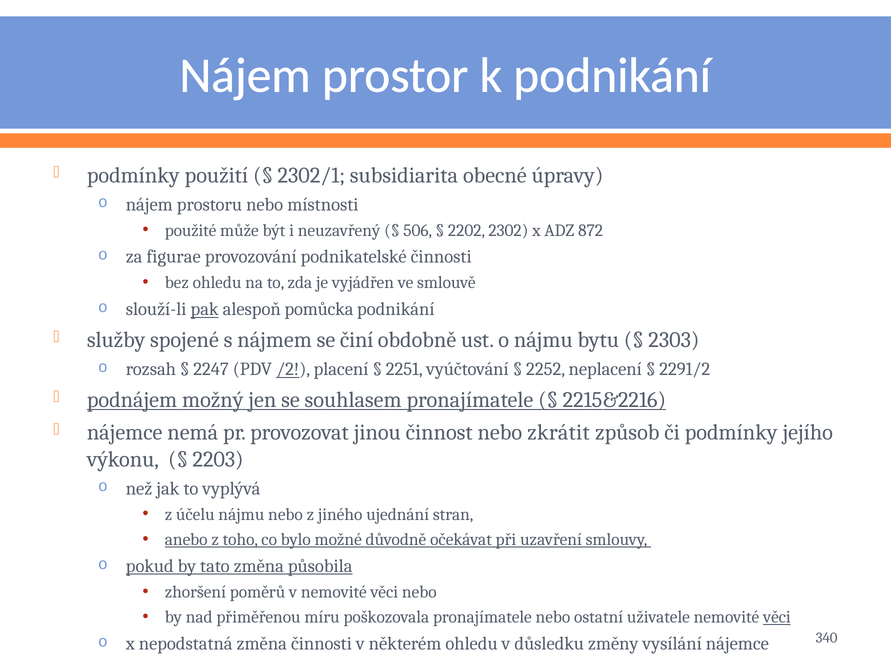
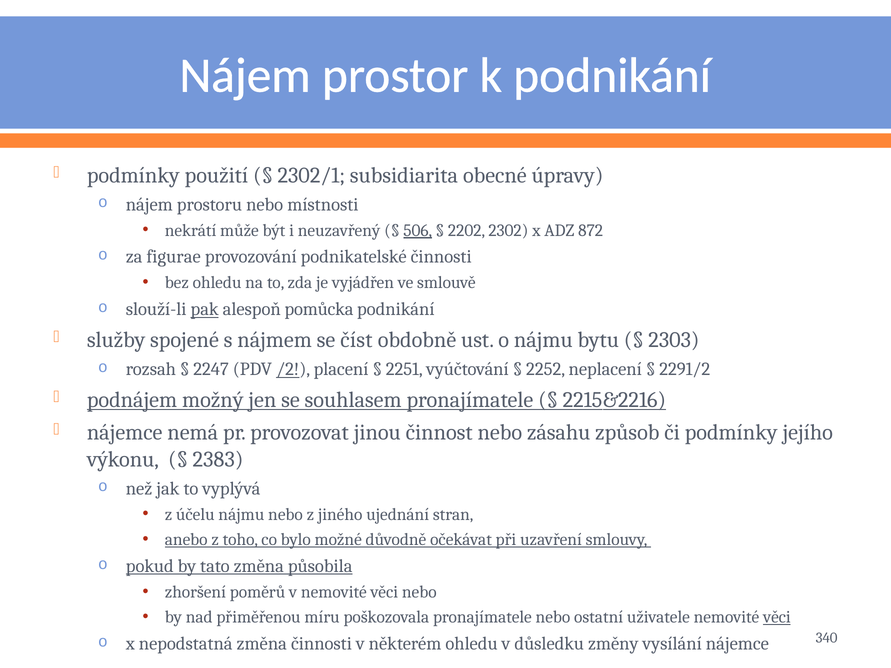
použité: použité -> nekrátí (191, 230)
506 underline: none -> present (418, 230)
činí: činí -> číst (356, 340)
zkrátit: zkrátit -> zásahu (559, 433)
2203: 2203 -> 2383 (218, 459)
